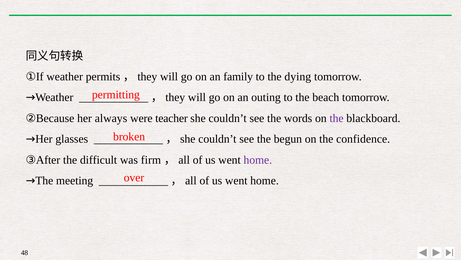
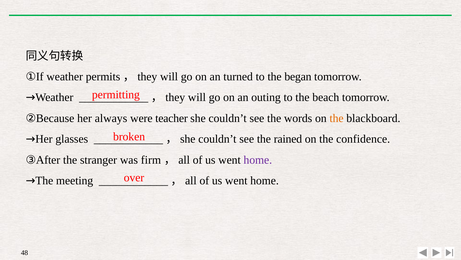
family: family -> turned (238, 76)
dying: dying -> began (298, 76)
the colour: purple -> orange (337, 118)
begun: begun -> rained (288, 139)
difficult: difficult -> stranger (99, 159)
